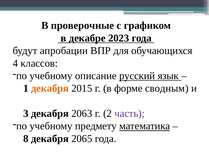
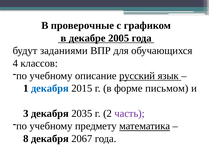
2023: 2023 -> 2005 (119, 38)
апробации: апробации -> заданиями (64, 51)
декабря colour: orange -> blue (50, 88)
сводным: сводным -> письмом (167, 88)
2063: 2063 -> 2035 (82, 113)
2065: 2065 -> 2067 (82, 138)
